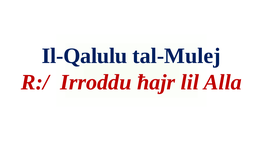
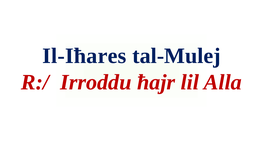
Il-Qalulu: Il-Qalulu -> Il-Iħares (84, 56)
